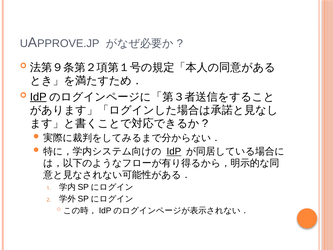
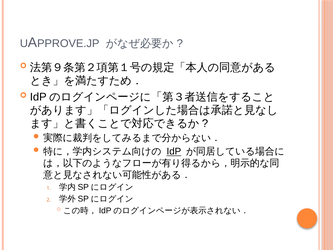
IdP underline: present -> none (38, 97)
